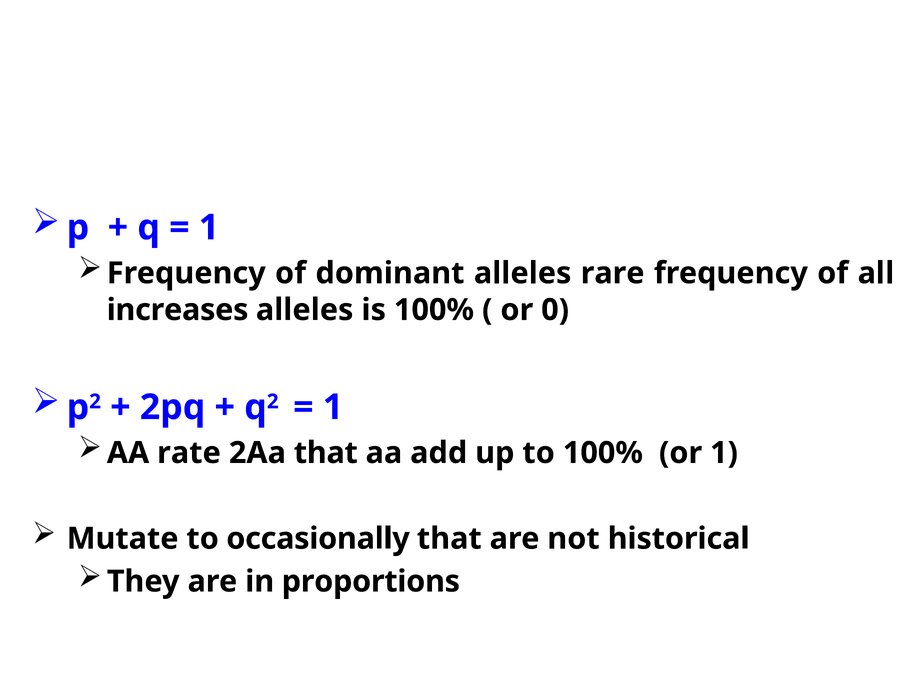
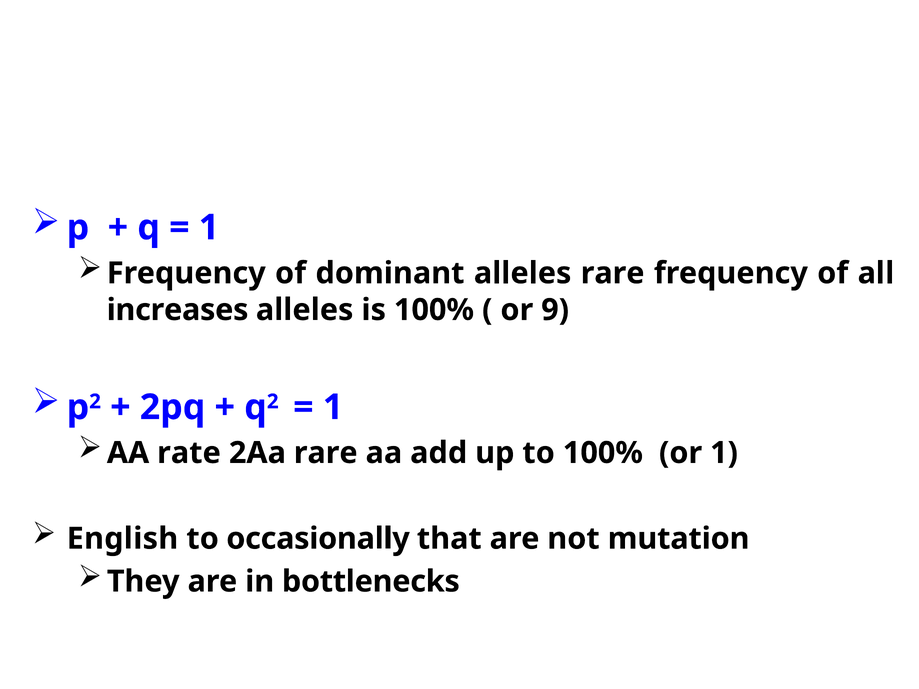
0: 0 -> 9 (555, 310)
2Aa that: that -> rare (326, 453)
Mutate: Mutate -> English (122, 539)
historical: historical -> mutation (679, 539)
proportions: proportions -> bottlenecks (371, 582)
